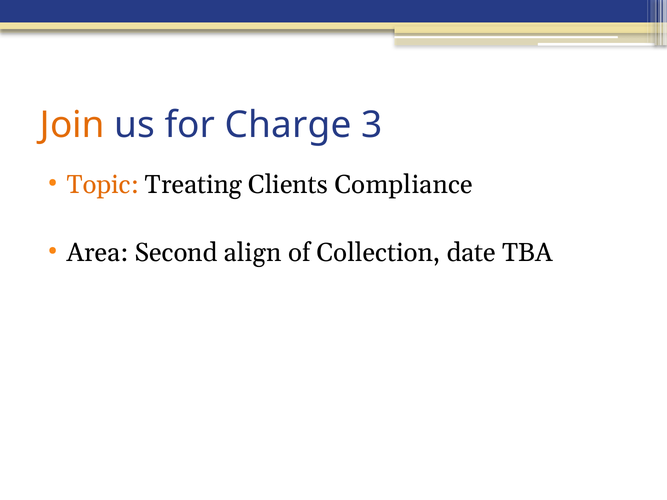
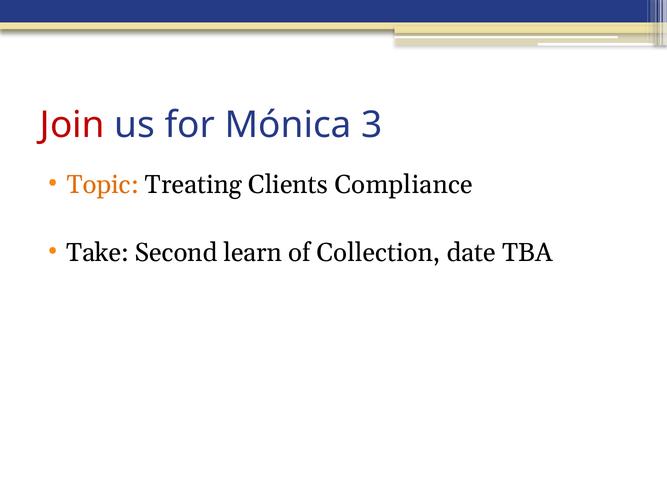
Join colour: orange -> red (72, 125)
Charge: Charge -> Mónica (288, 125)
Area: Area -> Take (98, 253)
align: align -> learn (253, 253)
